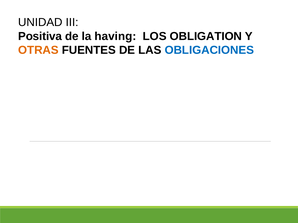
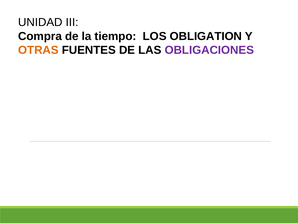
Positiva: Positiva -> Compra (40, 36)
having: having -> tiempo (115, 36)
OBLIGACIONES colour: blue -> purple (209, 50)
